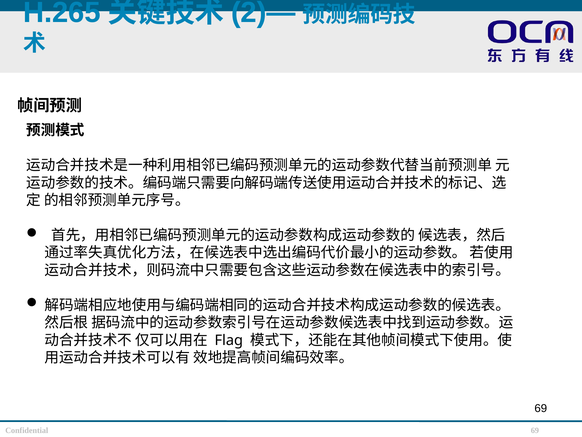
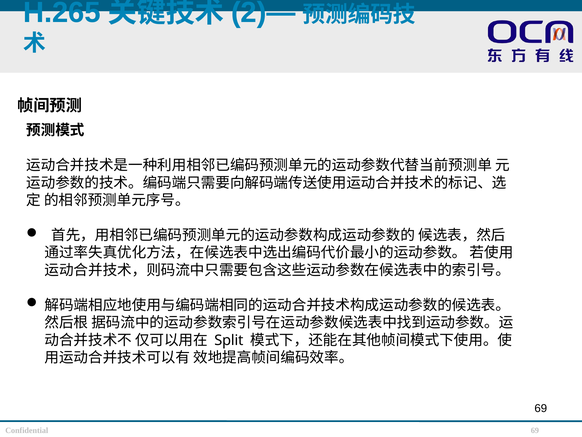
Flag: Flag -> Split (229, 340)
